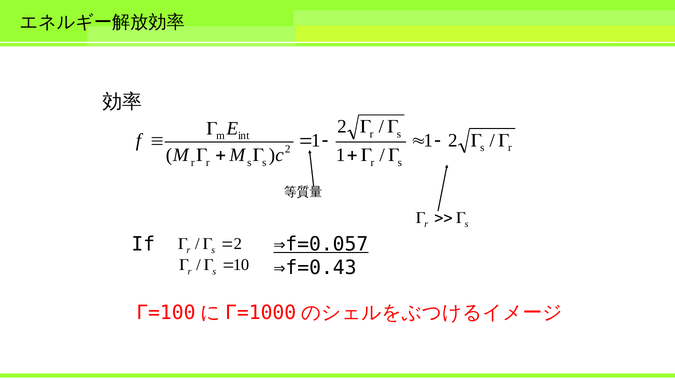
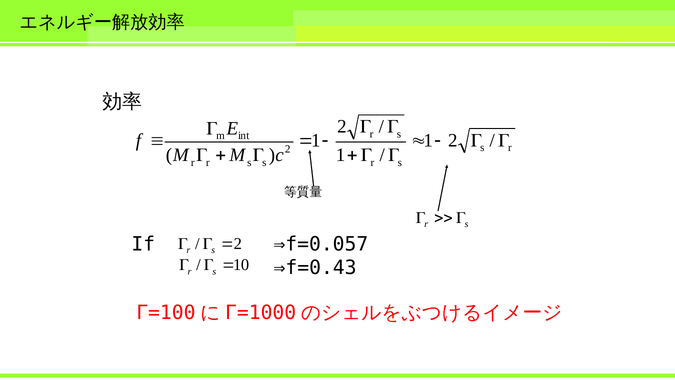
⇒f=0.057 underline: present -> none (321, 244)
